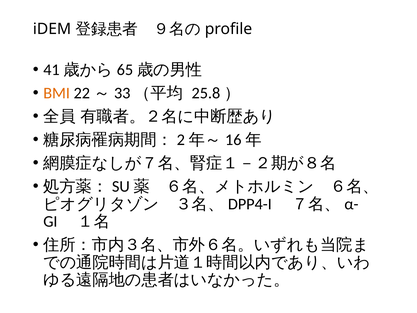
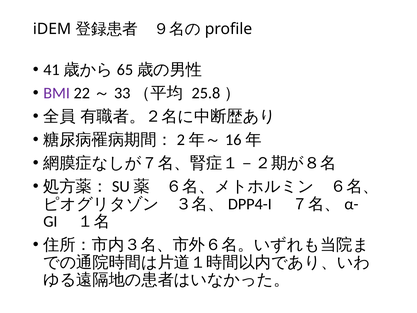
BMI colour: orange -> purple (57, 93)
